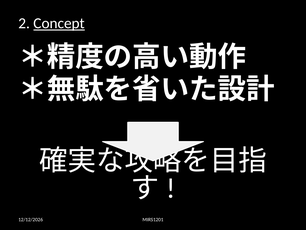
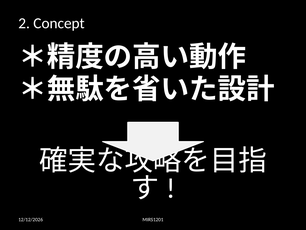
Concept underline: present -> none (59, 23)
